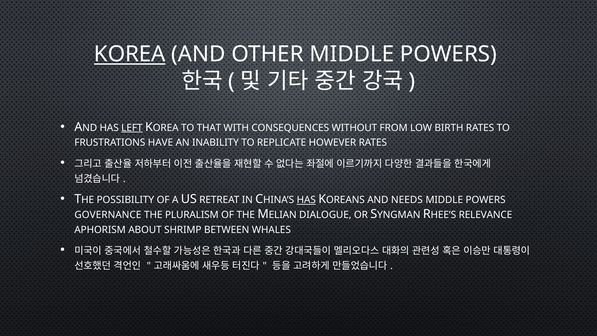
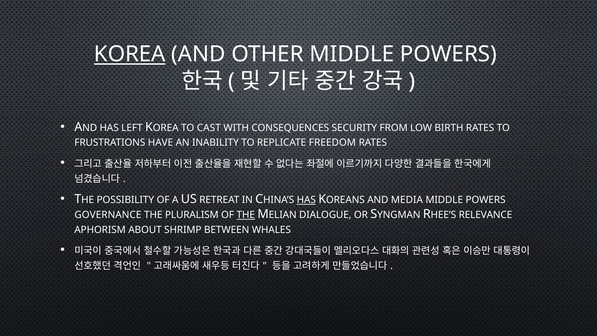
LEFT underline: present -> none (132, 128)
THAT: THAT -> CAST (209, 128)
WITHOUT: WITHOUT -> SECURITY (354, 128)
HOWEVER: HOWEVER -> FREEDOM (332, 143)
NEEDS: NEEDS -> MEDIA (407, 200)
THE underline: none -> present (246, 215)
